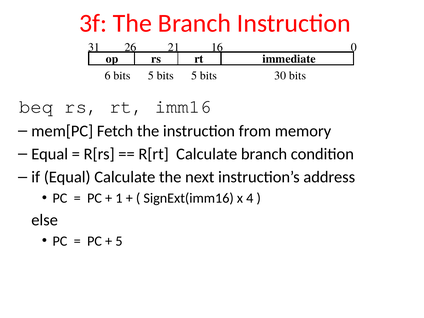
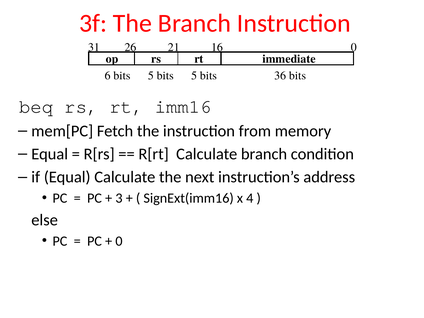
30: 30 -> 36 (280, 75)
1: 1 -> 3 (119, 198)
5: 5 -> 0 (119, 241)
